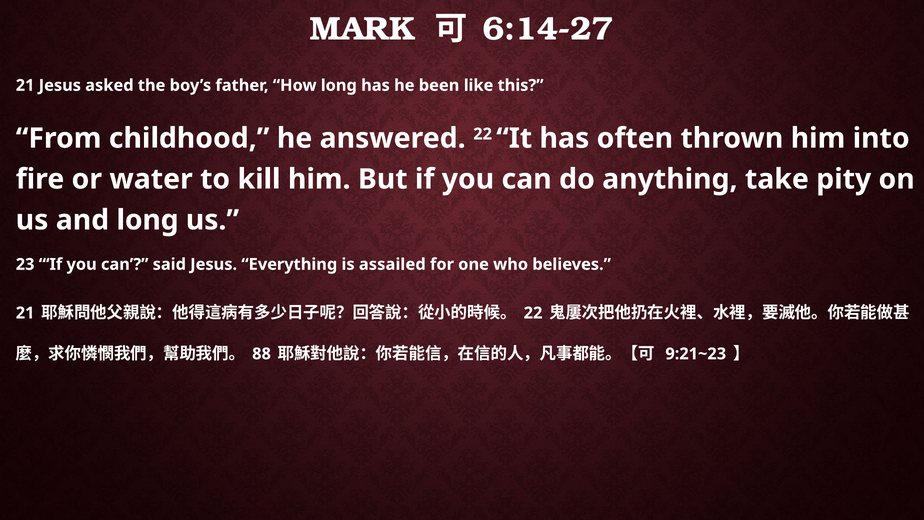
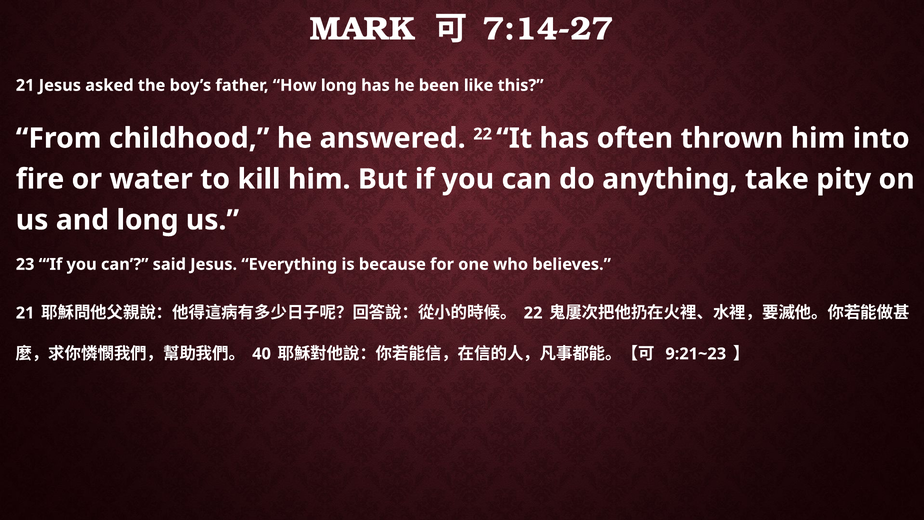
6:14-27: 6:14-27 -> 7:14-27 (548, 29)
assailed: assailed -> because (392, 264)
88: 88 -> 40 (262, 354)
